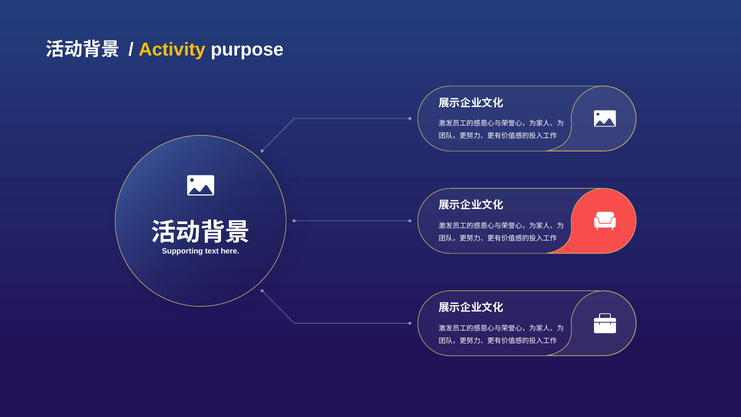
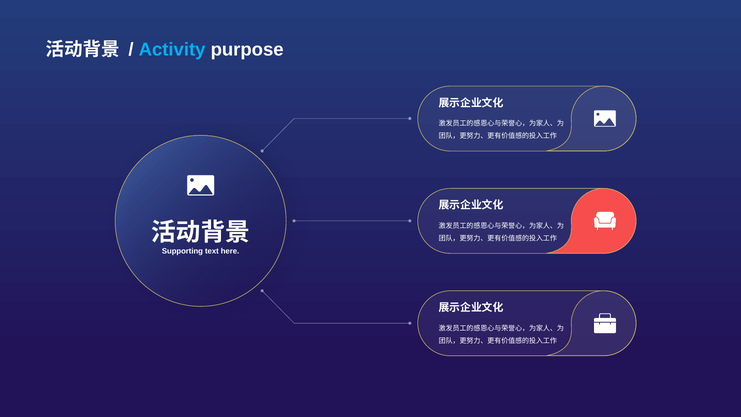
Activity colour: yellow -> light blue (172, 50)
